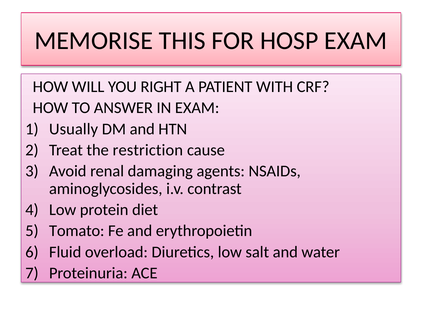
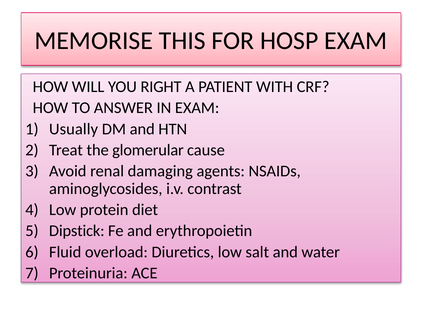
restriction: restriction -> glomerular (148, 150)
Tomato: Tomato -> Dipstick (77, 231)
